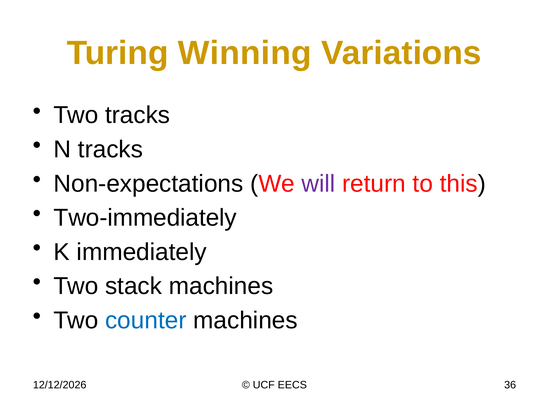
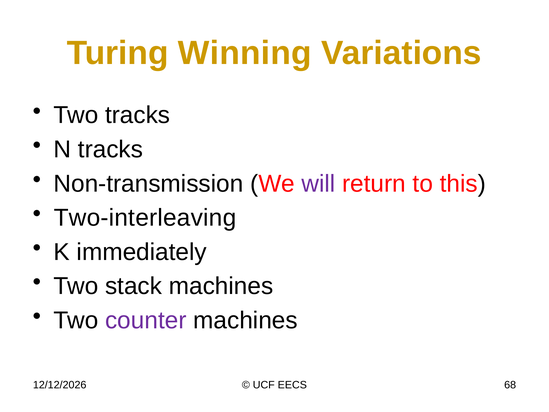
Non-expectations: Non-expectations -> Non-transmission (148, 184)
Two-immediately: Two-immediately -> Two-interleaving (145, 218)
counter colour: blue -> purple (146, 320)
36: 36 -> 68 (510, 385)
